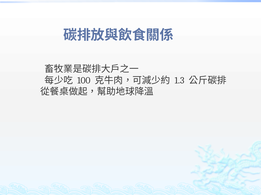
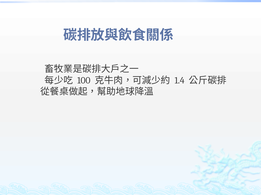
1.3: 1.3 -> 1.4 (180, 81)
